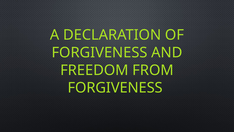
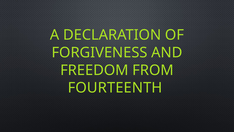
FORGIVENESS: FORGIVENESS -> FOURTEENTH (115, 88)
